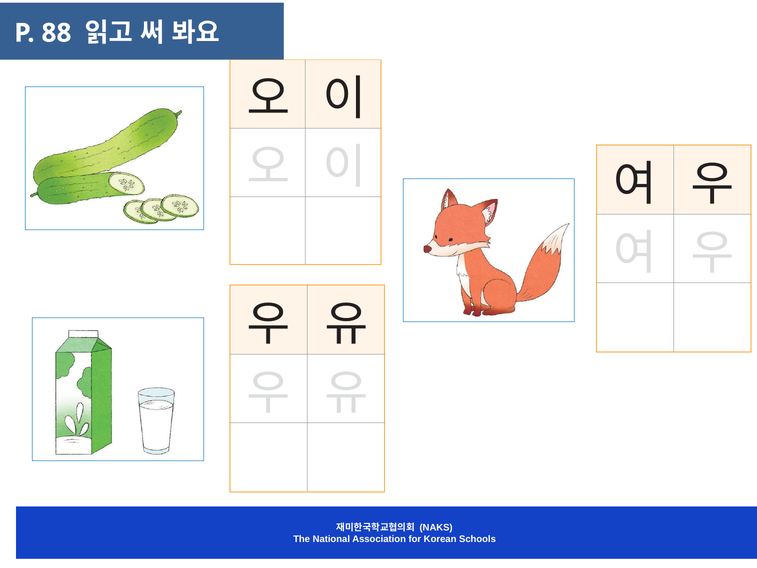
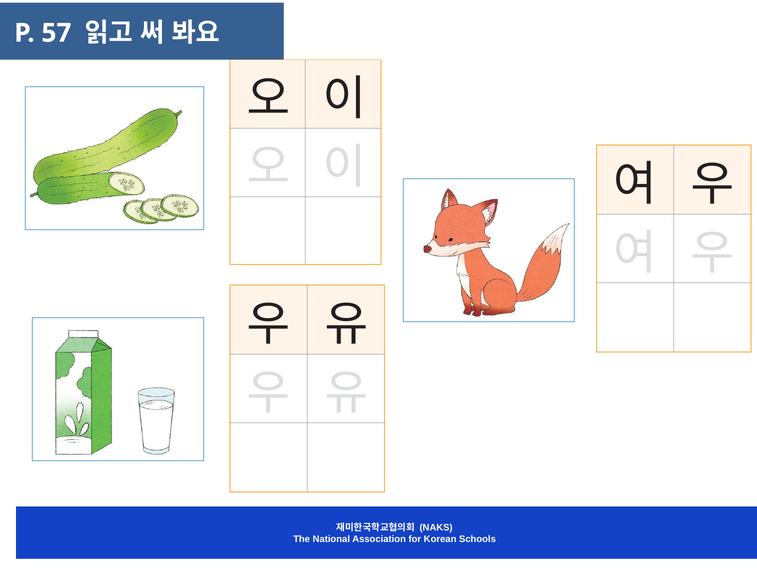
88: 88 -> 57 (56, 33)
